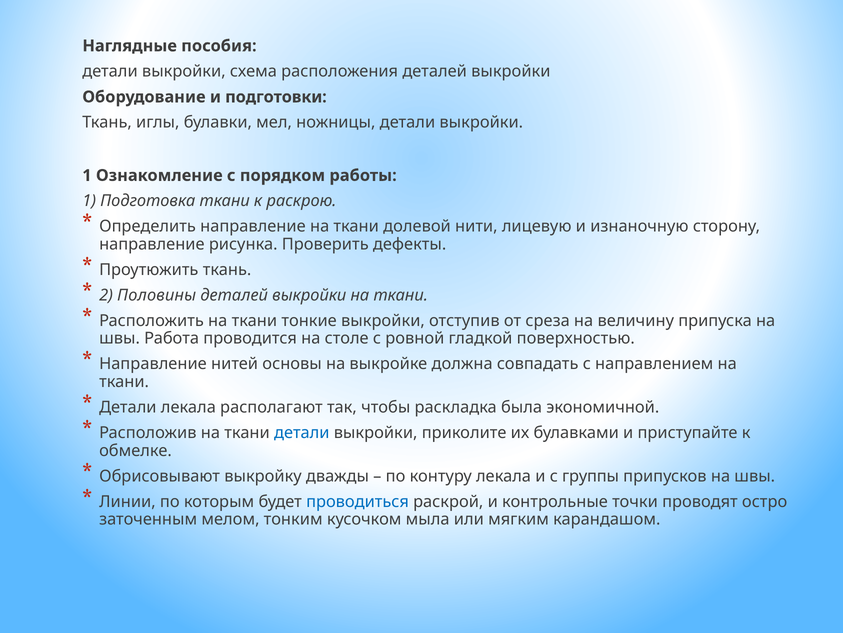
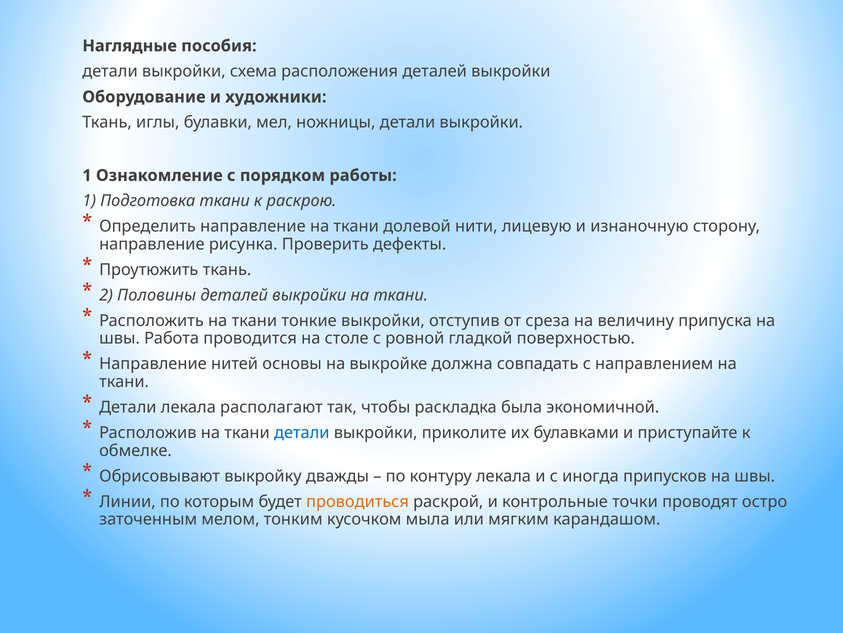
подготовки: подготовки -> художники (276, 97)
группы: группы -> иногда (590, 476)
проводиться colour: blue -> orange (357, 501)
